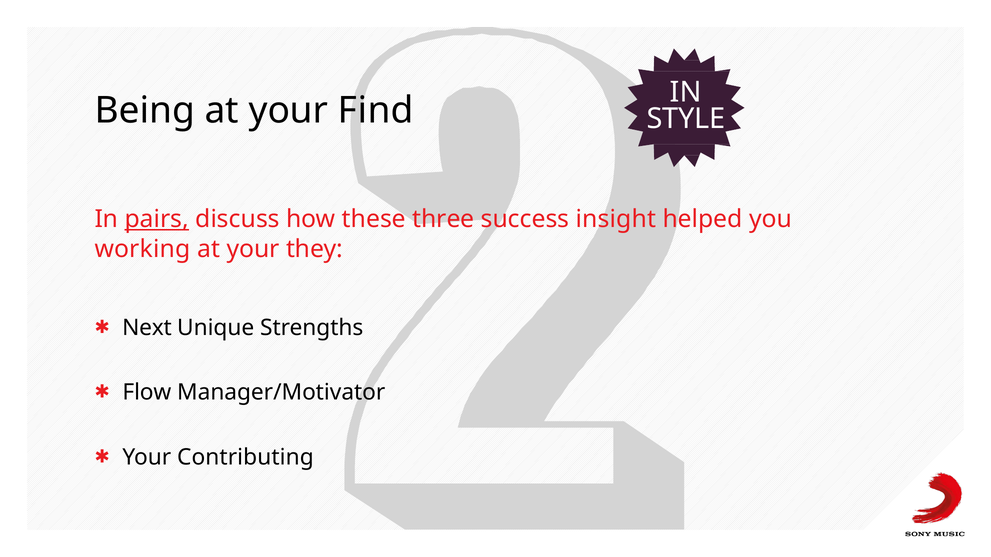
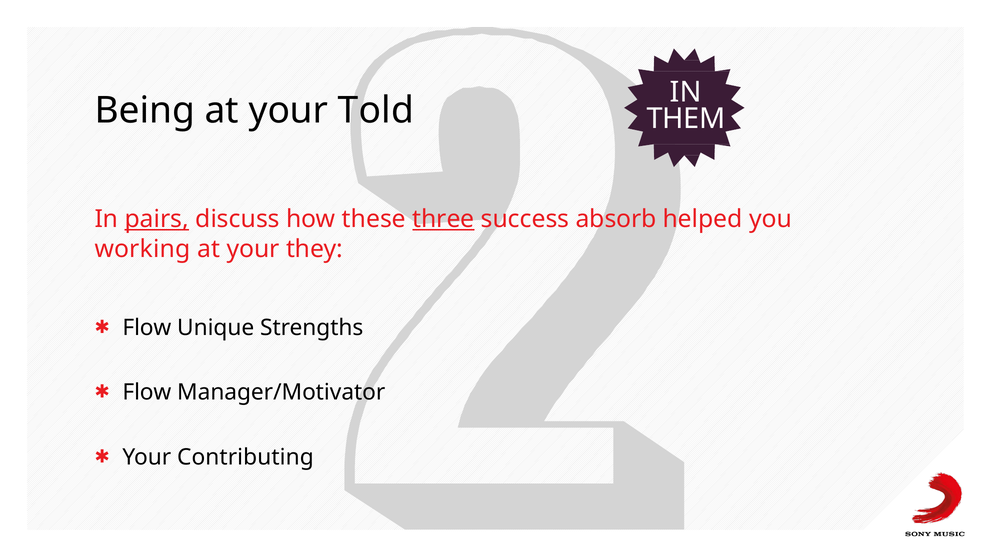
Find: Find -> Told (376, 110)
STYLE: STYLE -> THEM (686, 119)
three underline: none -> present (443, 219)
insight: insight -> absorb (616, 219)
Next: Next -> Flow (147, 328)
